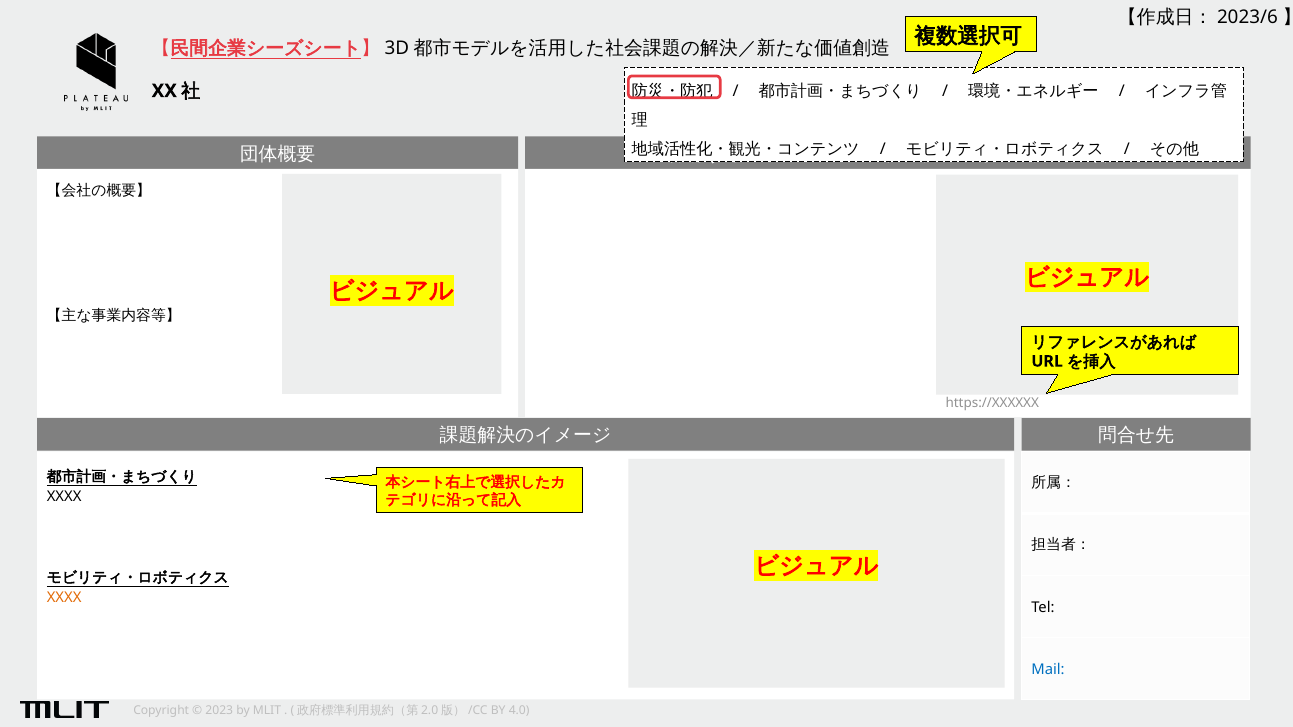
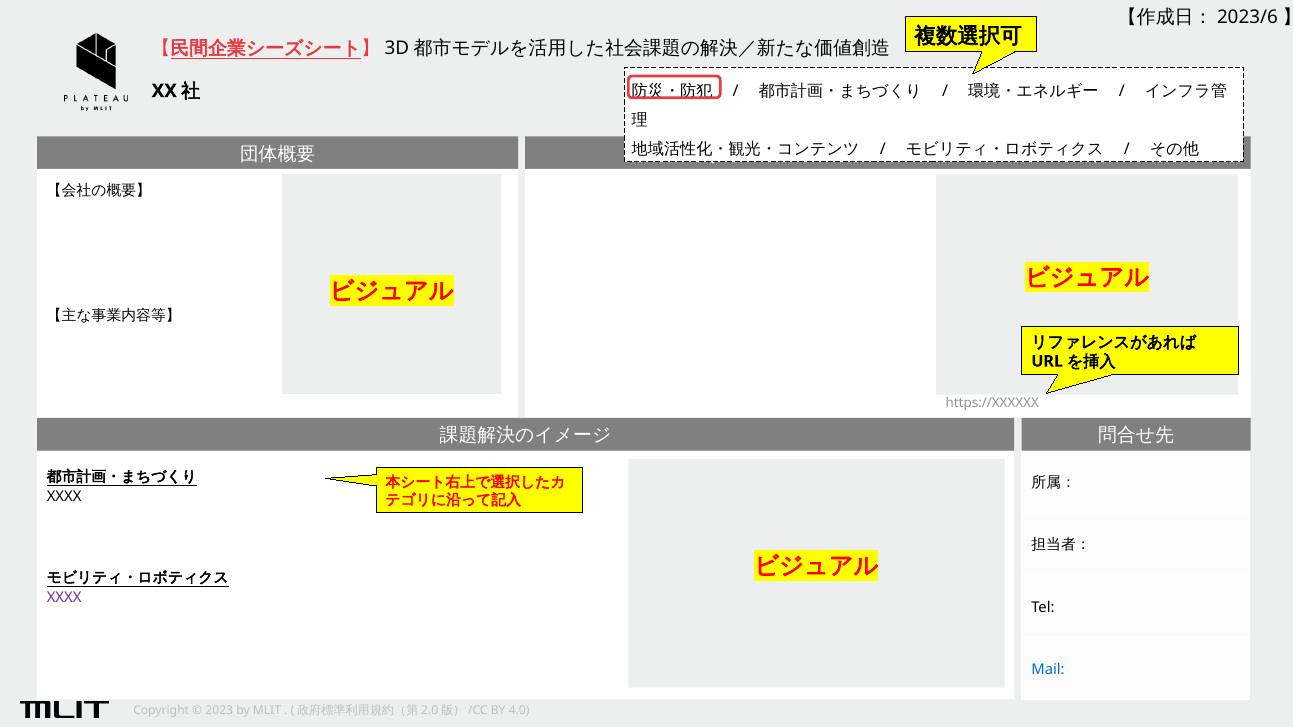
XXXX colour: orange -> purple (64, 598)
